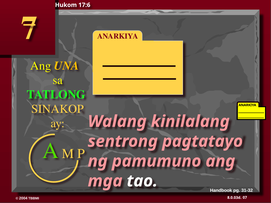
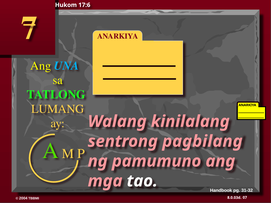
UNA colour: yellow -> light blue (67, 66)
SINAKOP: SINAKOP -> LUMANG (58, 109)
pagtatayo: pagtatayo -> pagbilang (202, 141)
